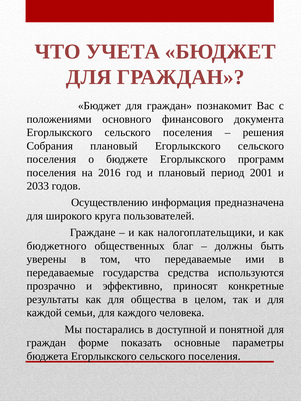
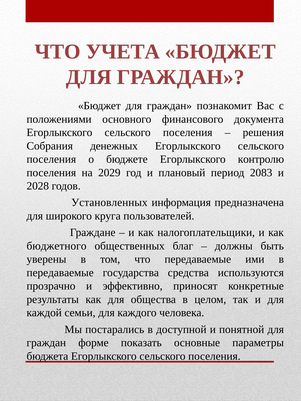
Собрания плановый: плановый -> денежных (114, 146)
программ: программ -> контролю (261, 159)
2016: 2016 -> 2029 (109, 173)
2001: 2001 -> 2083 (261, 173)
2033: 2033 -> 2028 (38, 186)
Осуществлению: Осуществлению -> Установленных (109, 203)
